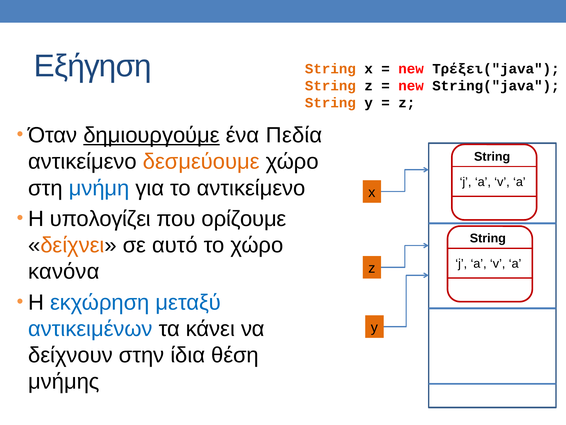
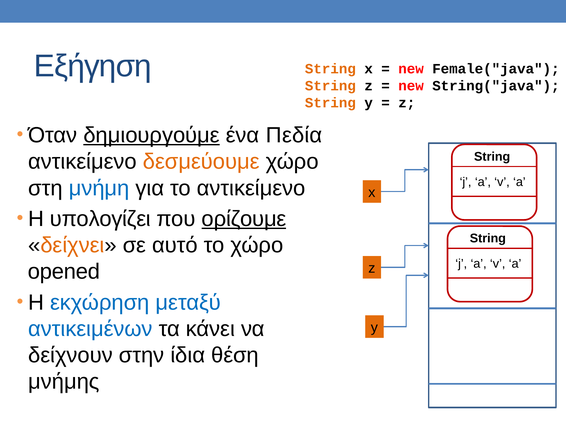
Τρέξει("java: Τρέξει("java -> Female("java (496, 69)
ορίζουμε underline: none -> present (244, 219)
κανόνα: κανόνα -> opened (64, 271)
